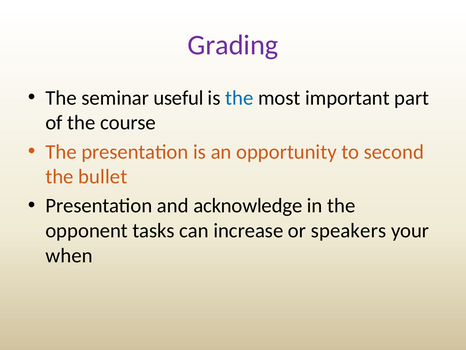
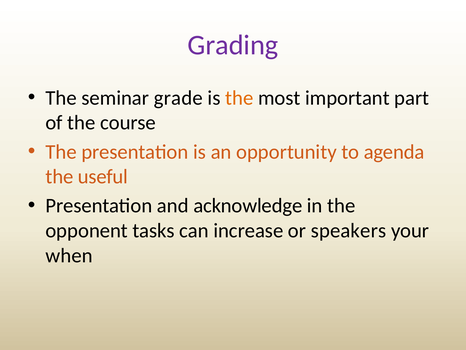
useful: useful -> grade (178, 98)
the colour: blue -> orange (239, 98)
second: second -> agenda (394, 152)
bullet: bullet -> useful (103, 176)
